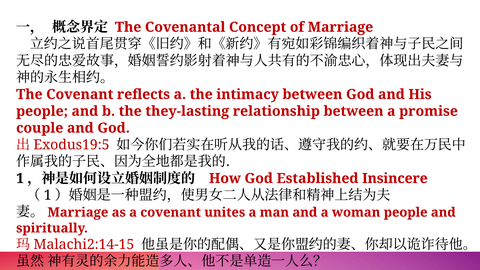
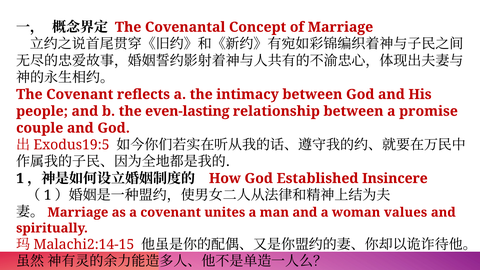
they-lasting: they-lasting -> even-lasting (187, 111)
woman people: people -> values (406, 212)
